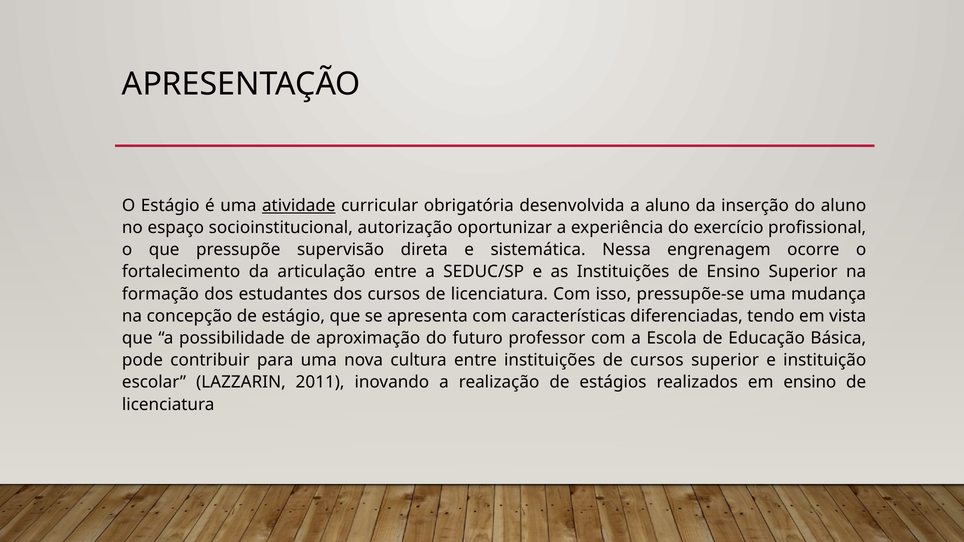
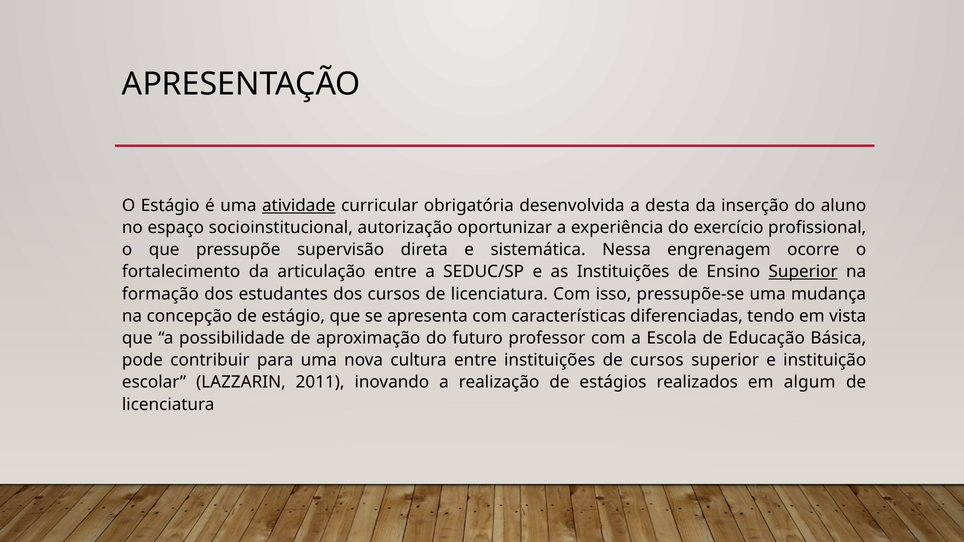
a aluno: aluno -> desta (668, 206)
Superior underline: none -> present (803, 272)
em ensino: ensino -> algum (810, 383)
